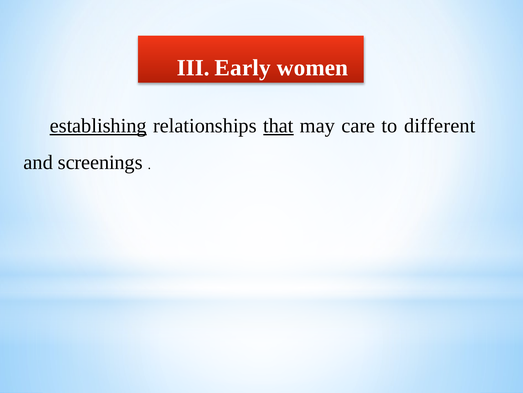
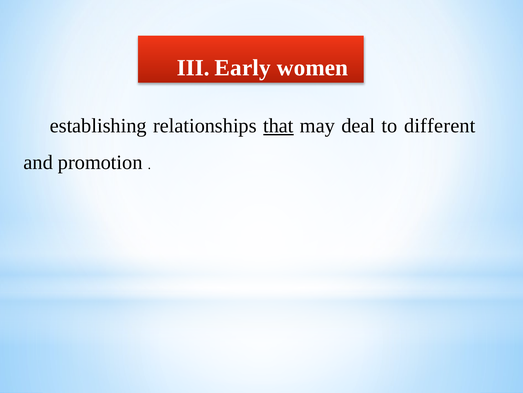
establishing underline: present -> none (98, 126)
care: care -> deal (358, 126)
screenings: screenings -> promotion (100, 162)
